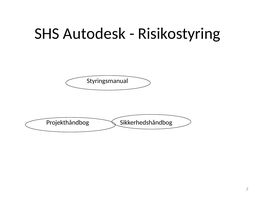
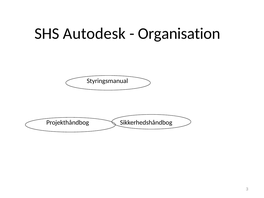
Risikostyring: Risikostyring -> Organisation (179, 34)
